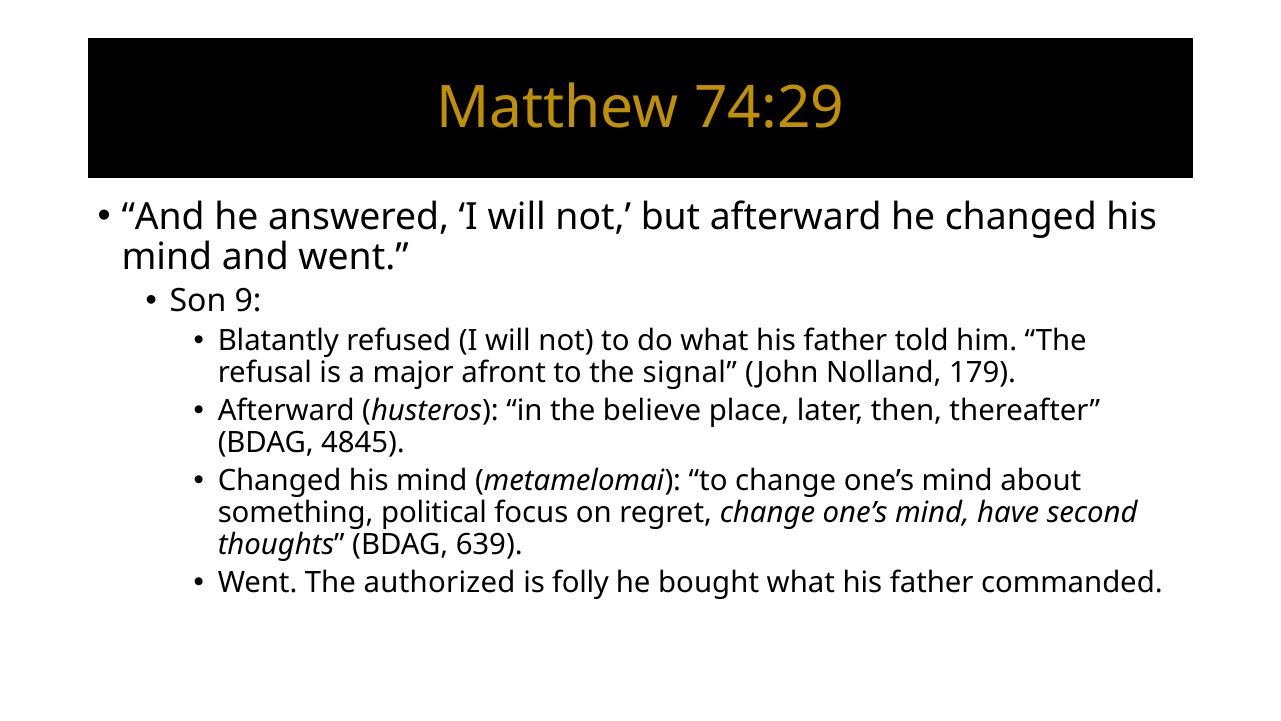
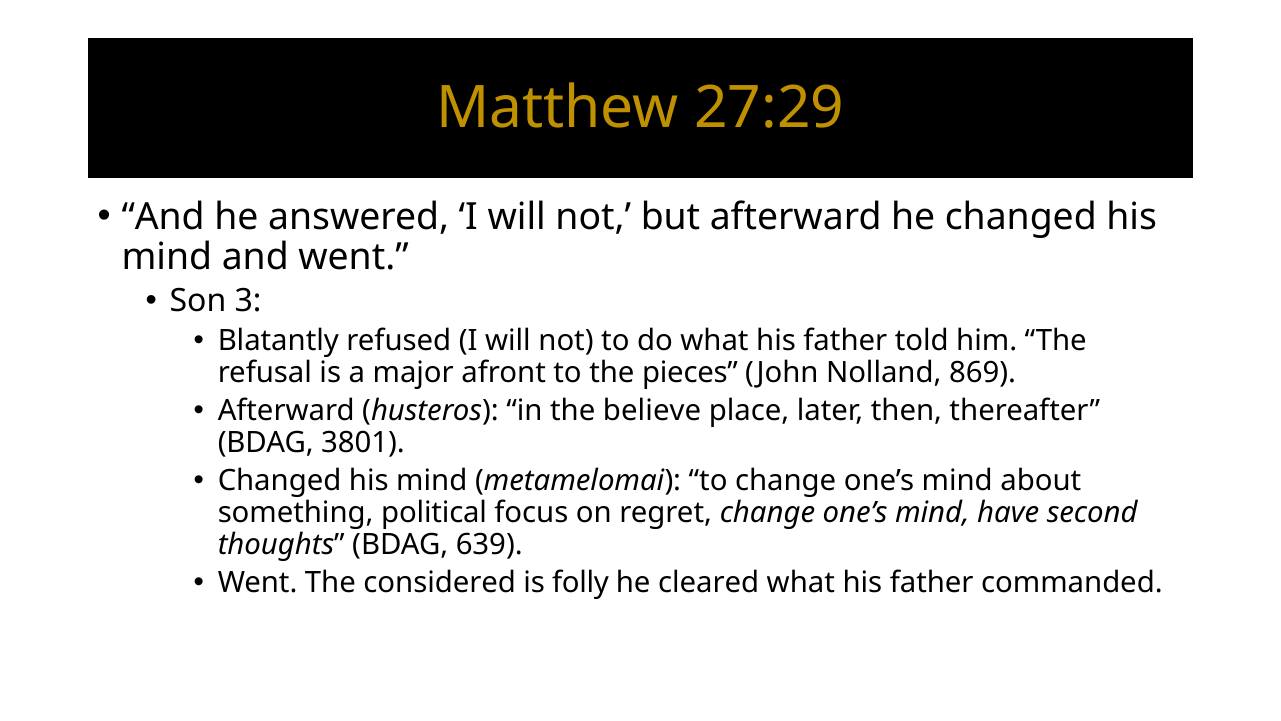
74:29: 74:29 -> 27:29 (769, 108)
9: 9 -> 3 (248, 301)
signal: signal -> pieces (690, 373)
179: 179 -> 869 (983, 373)
4845: 4845 -> 3801 (363, 443)
authorized: authorized -> considered (440, 583)
bought: bought -> cleared (709, 583)
